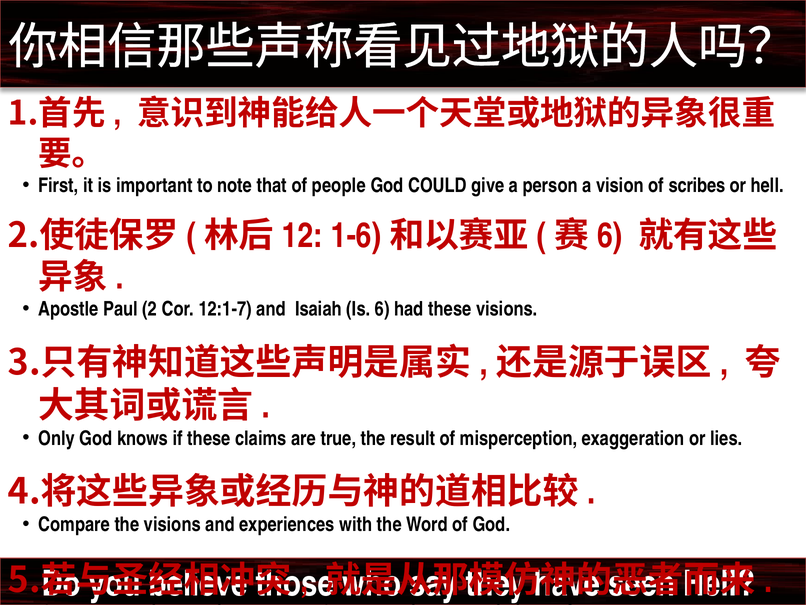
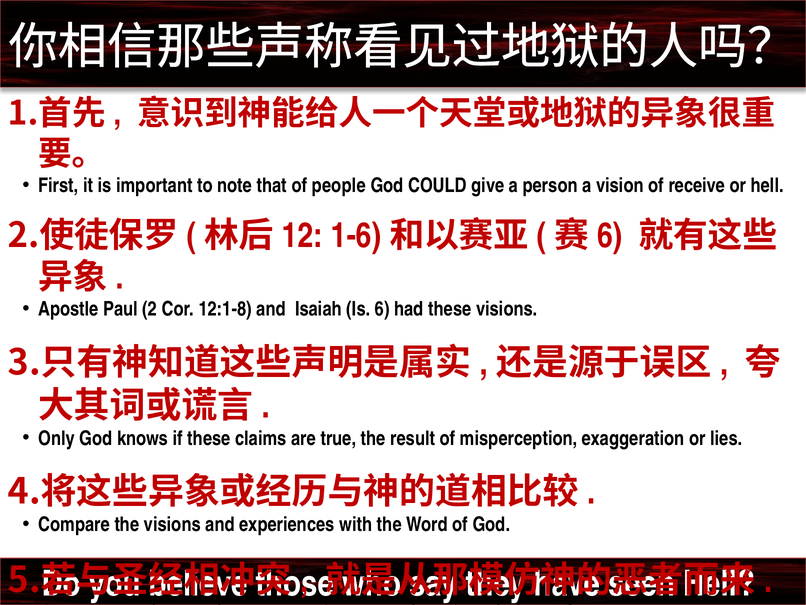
scribes: scribes -> receive (697, 185)
12:1-7: 12:1-7 -> 12:1-8 (225, 309)
